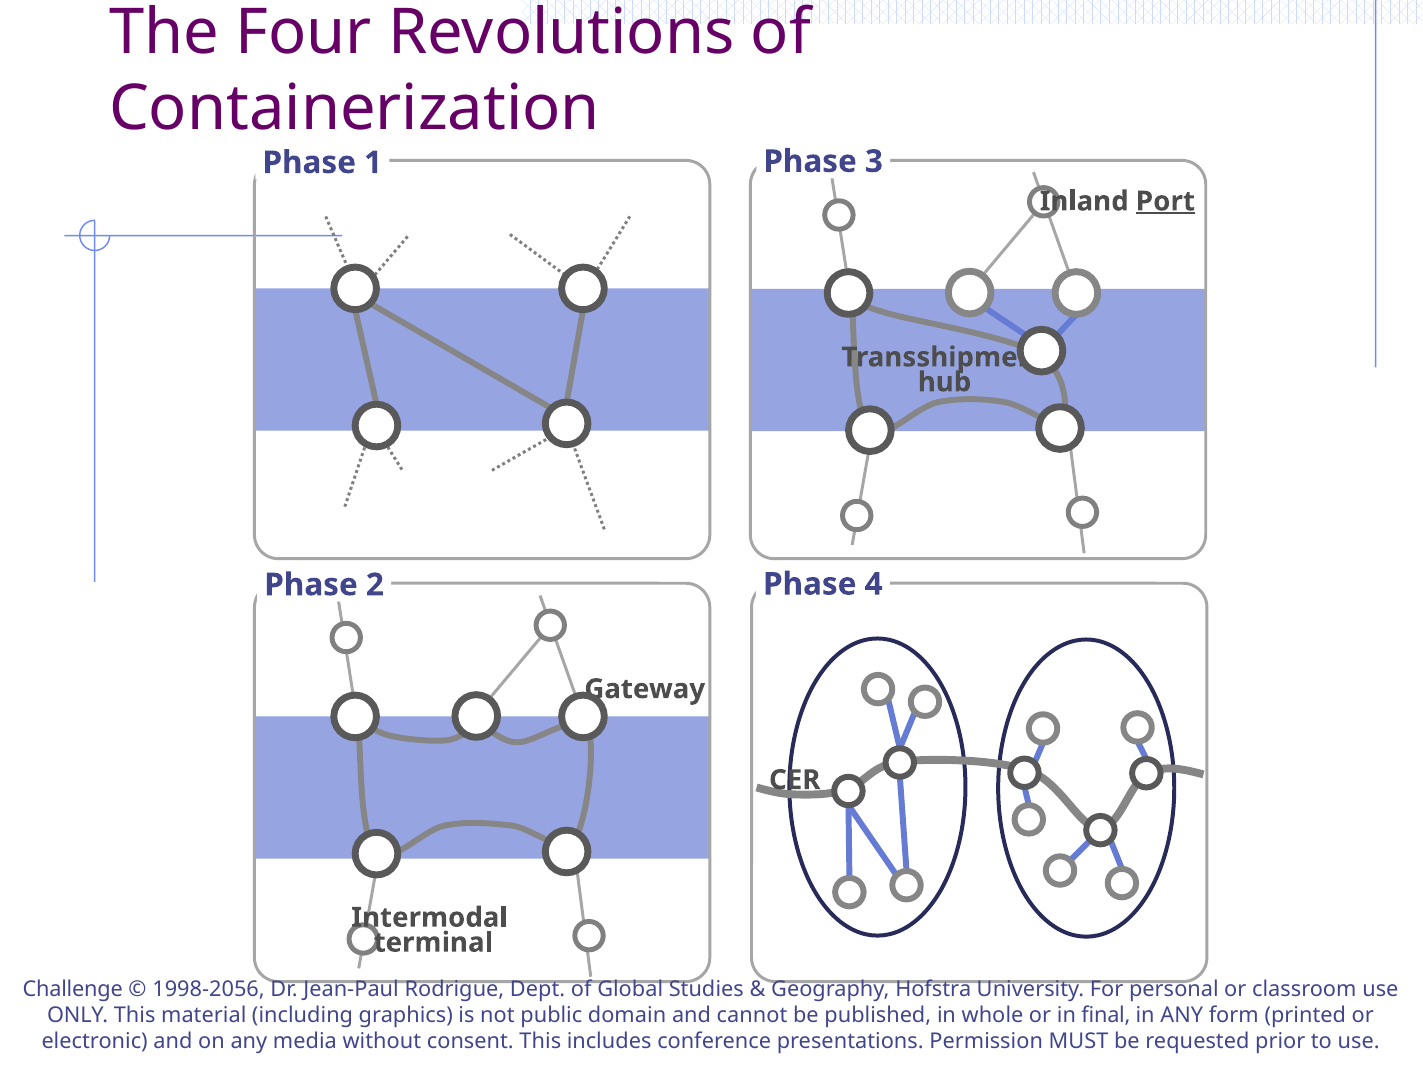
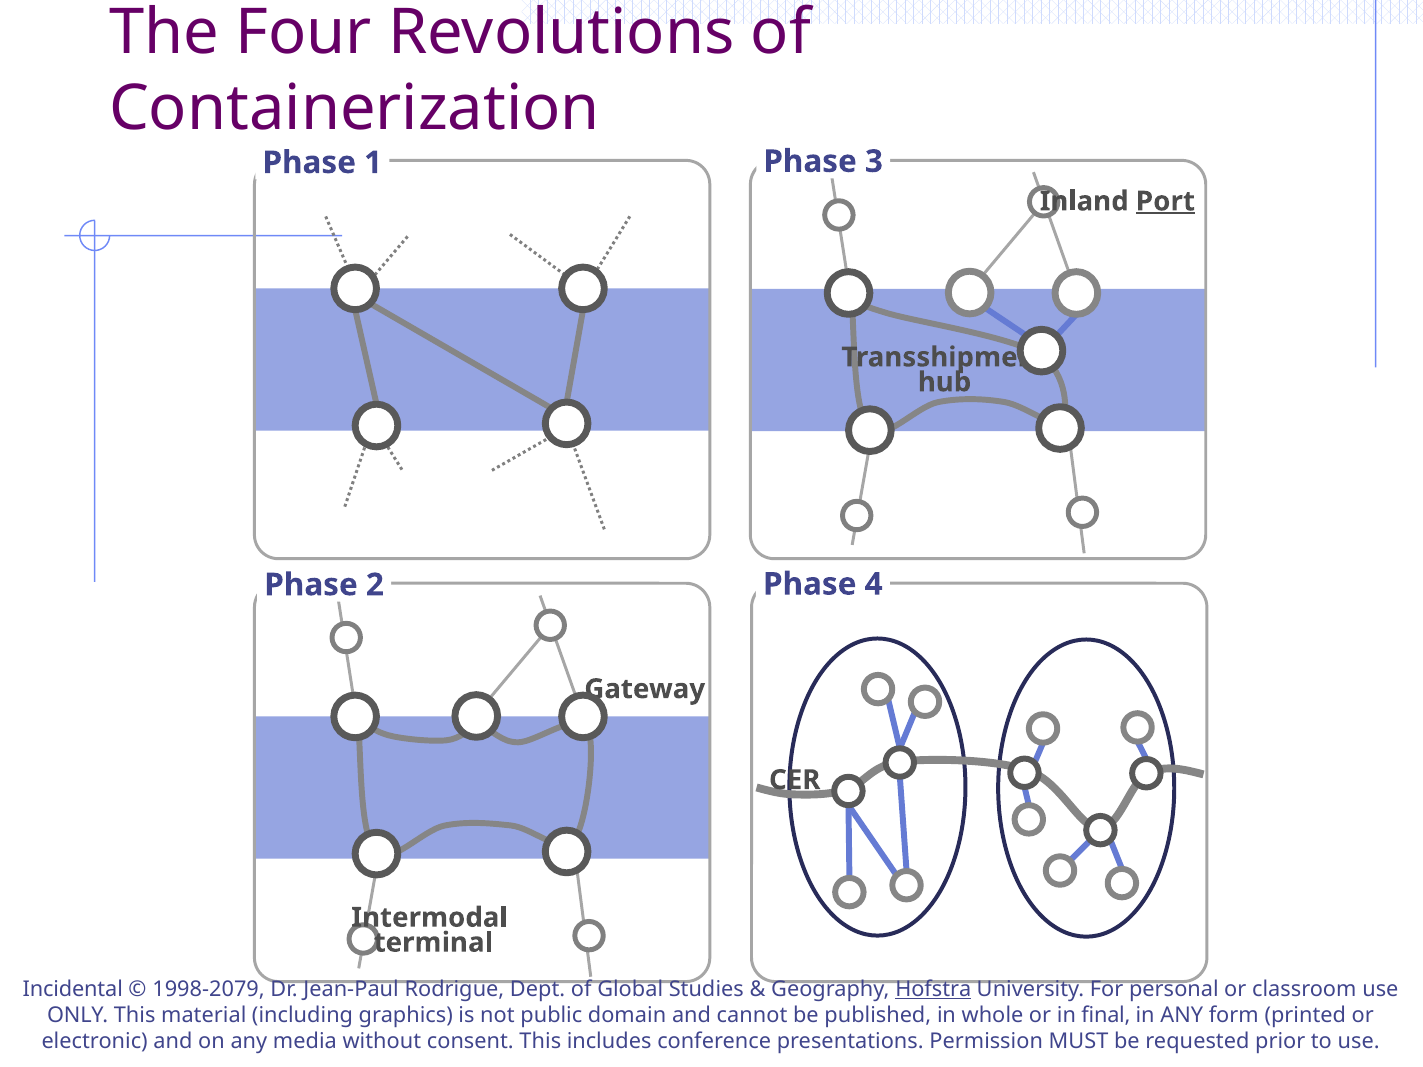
Challenge: Challenge -> Incidental (73, 989)
1998-2056: 1998-2056 -> 1998-2079 (209, 989)
Hofstra underline: none -> present (933, 989)
